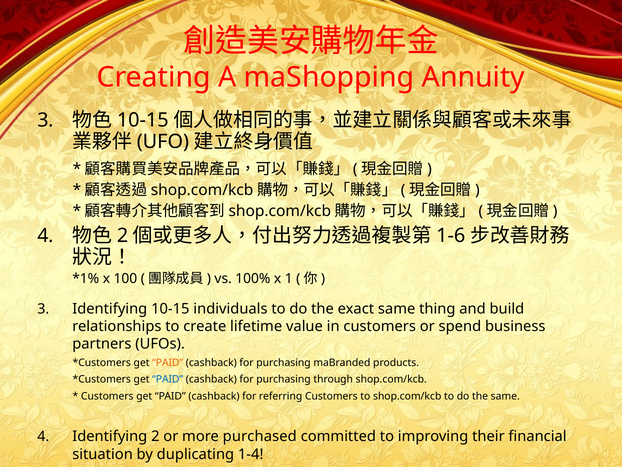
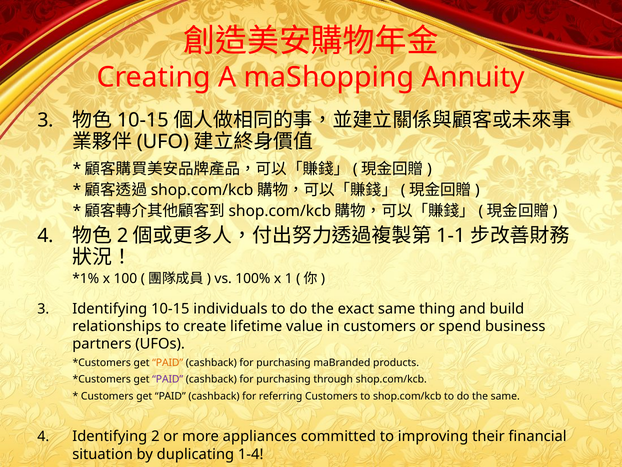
1-6: 1-6 -> 1-1 (451, 236)
PAID colour: blue -> purple (168, 379)
purchased: purchased -> appliances (260, 436)
